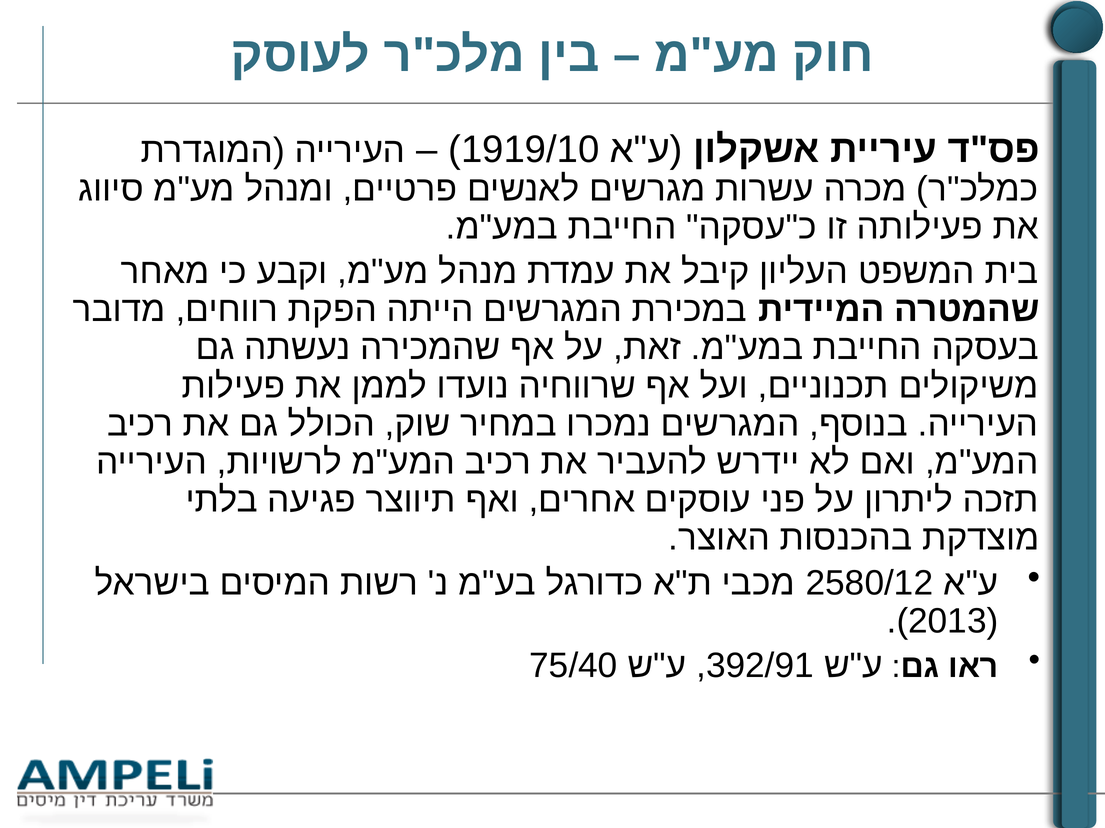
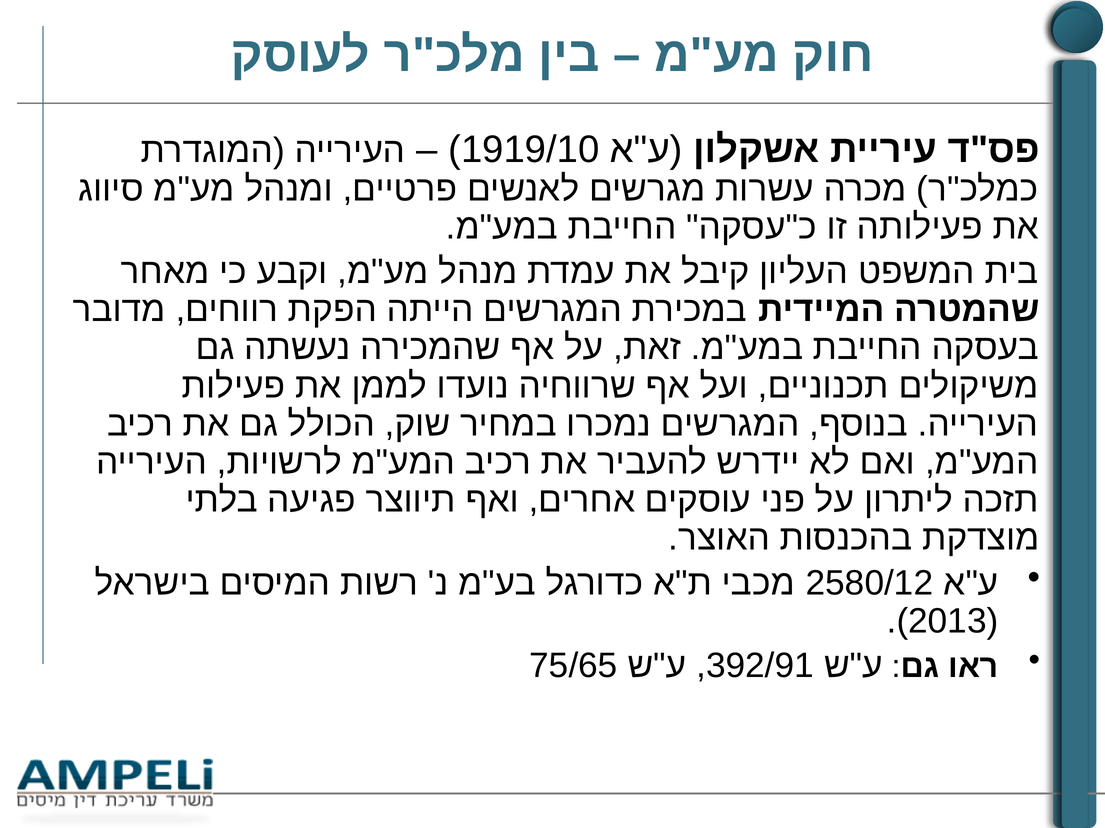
75/40: 75/40 -> 75/65 (573, 666)
